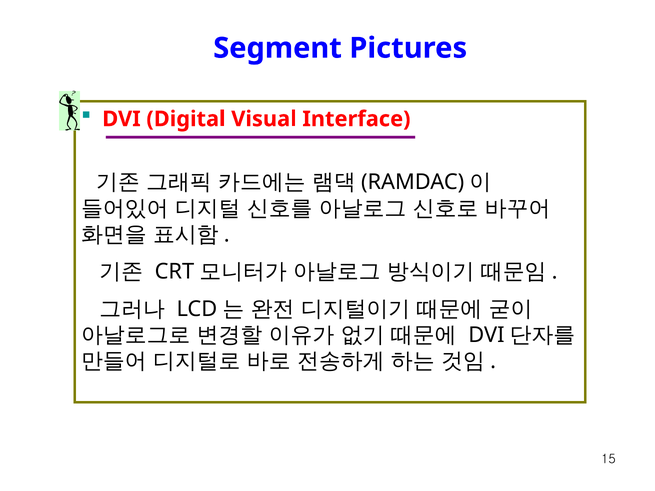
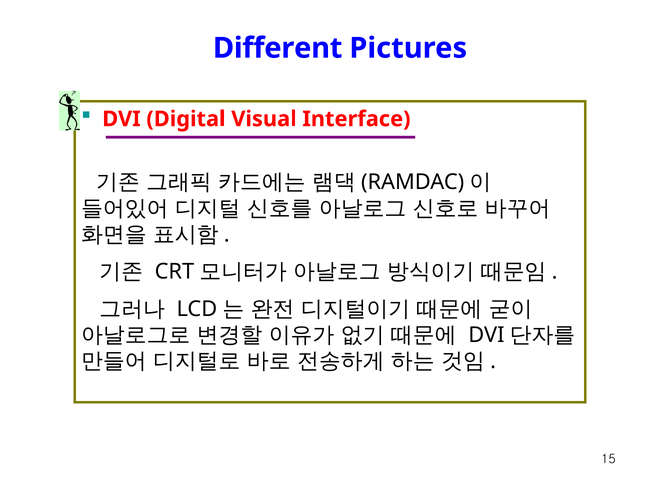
Segment: Segment -> Different (278, 48)
